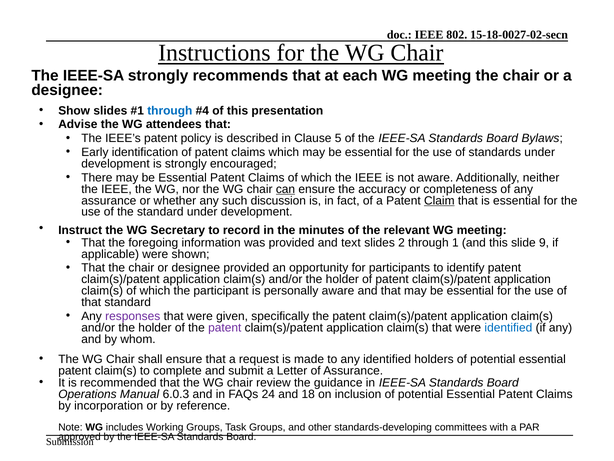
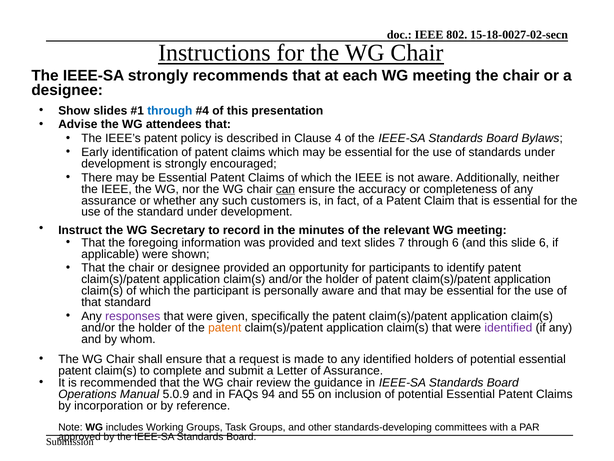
5: 5 -> 4 (338, 138)
discussion: discussion -> customers (278, 200)
Claim underline: present -> none (439, 200)
2: 2 -> 7 (402, 242)
through 1: 1 -> 6 (455, 242)
slide 9: 9 -> 6 (544, 242)
patent colour: purple -> orange (225, 327)
identified colour: blue -> purple (508, 327)
6.0.3: 6.0.3 -> 5.0.9 (176, 394)
24: 24 -> 94 (268, 394)
18: 18 -> 55 (308, 394)
